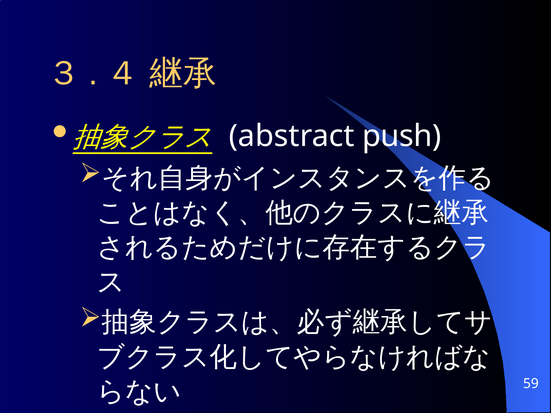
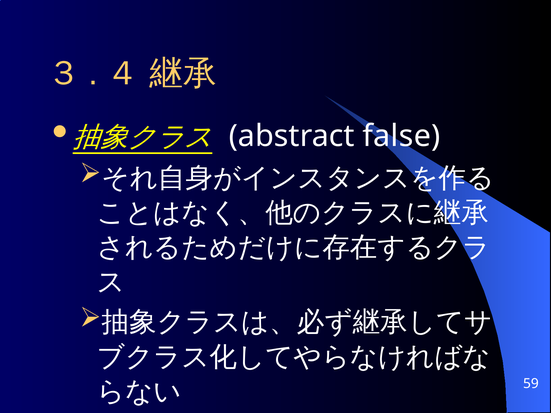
push: push -> false (401, 136)
